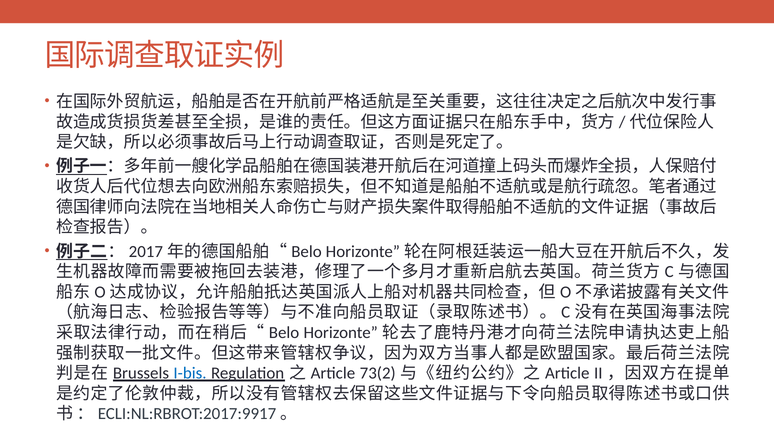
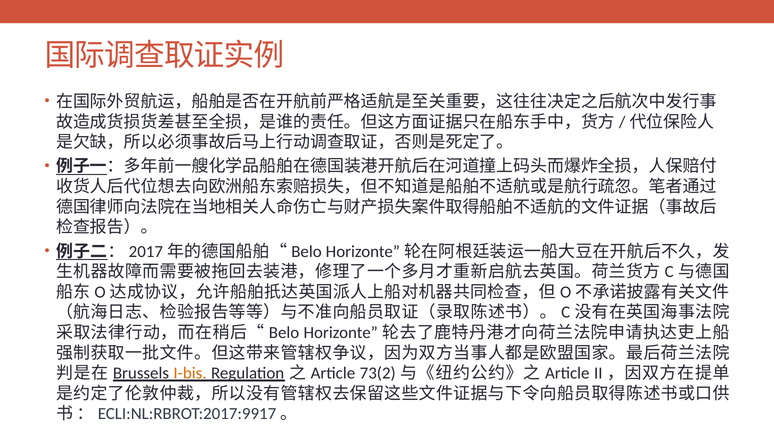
I-bis colour: blue -> orange (190, 374)
